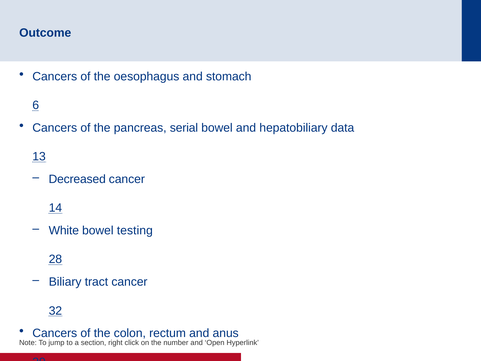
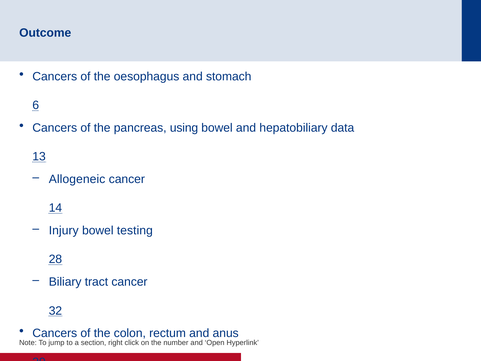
serial: serial -> using (184, 128)
Decreased: Decreased -> Allogeneic (77, 179)
White: White -> Injury (64, 230)
